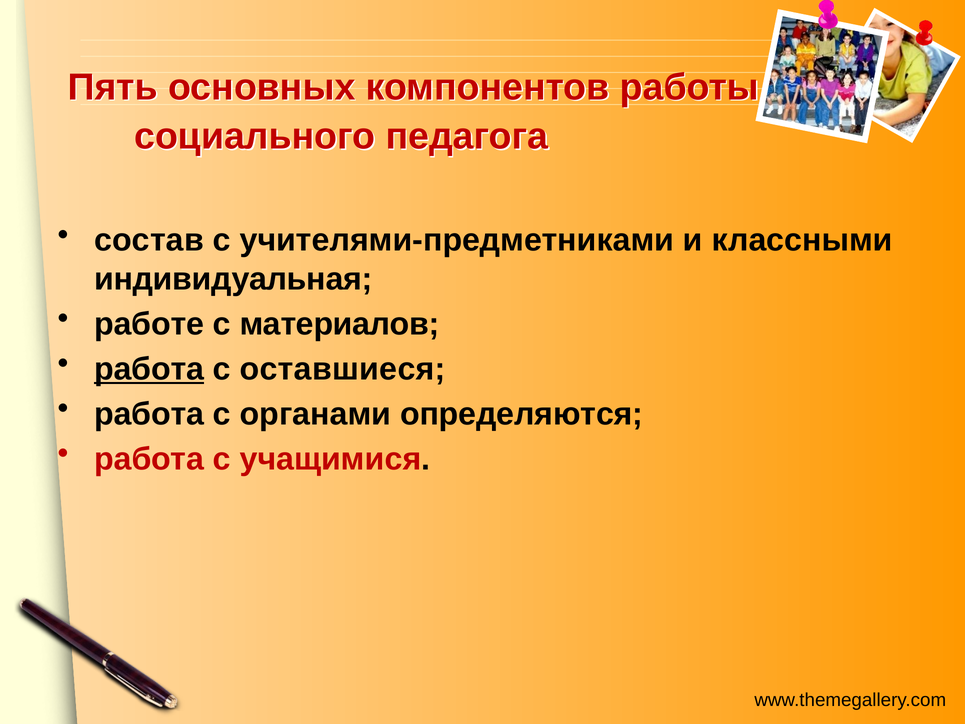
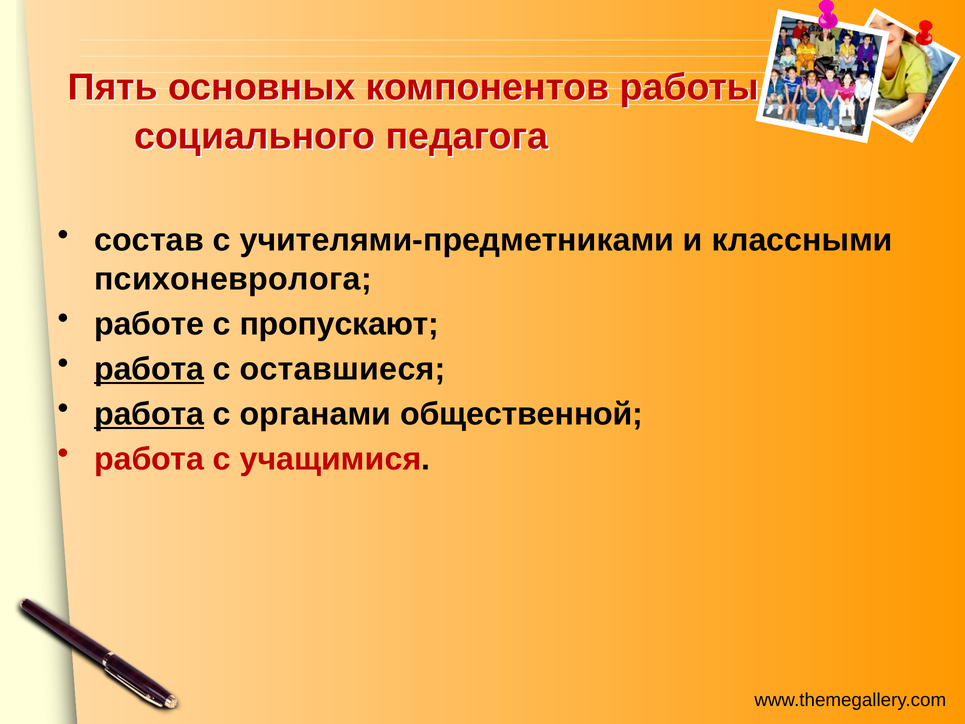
индивидуальная: индивидуальная -> психоневролога (233, 279)
материалов: материалов -> пропускают (339, 324)
работа underline: none -> present (149, 414)
определяются: определяются -> общественной (522, 414)
